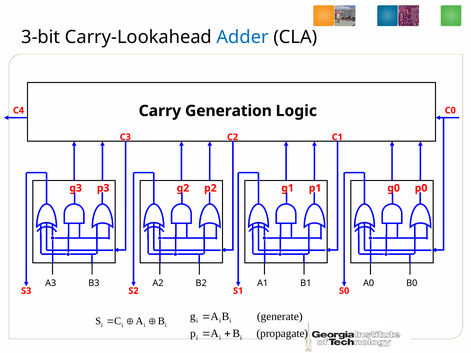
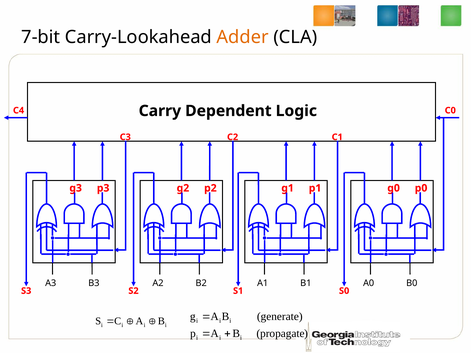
3-bit: 3-bit -> 7-bit (41, 37)
Adder colour: blue -> orange (243, 37)
Generation: Generation -> Dependent (228, 111)
